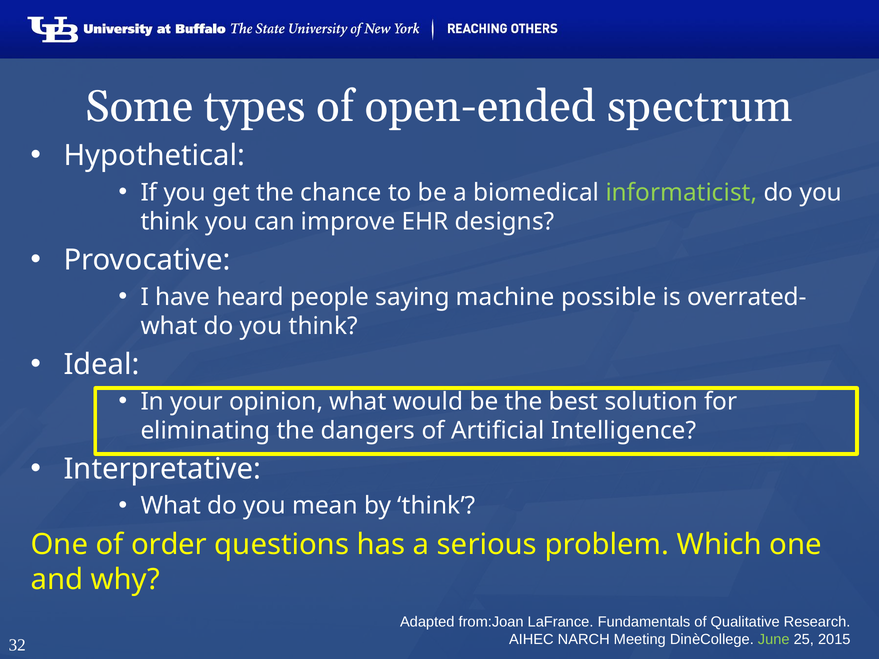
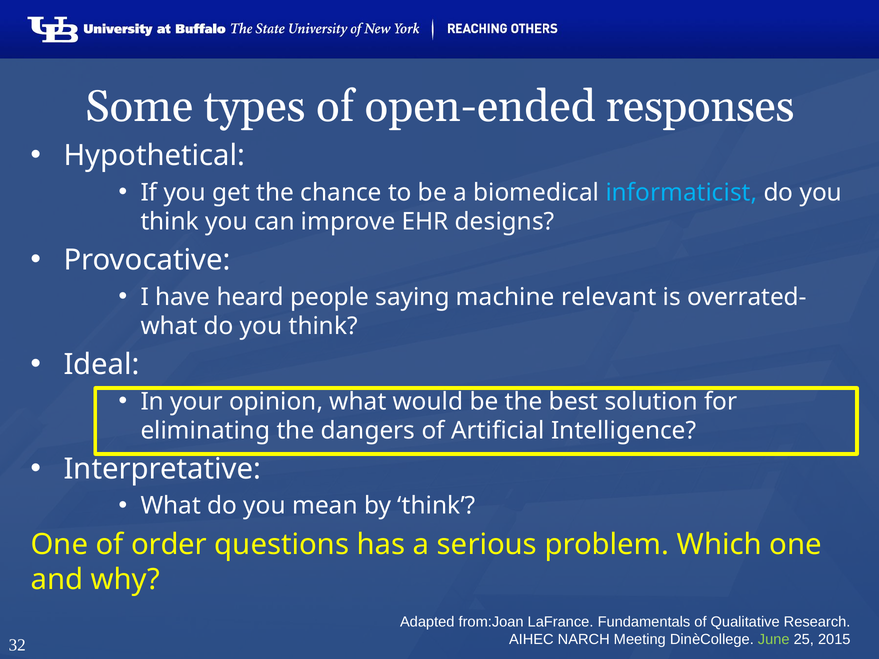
spectrum: spectrum -> responses (700, 107)
informaticist colour: light green -> light blue (681, 193)
possible: possible -> relevant (609, 297)
